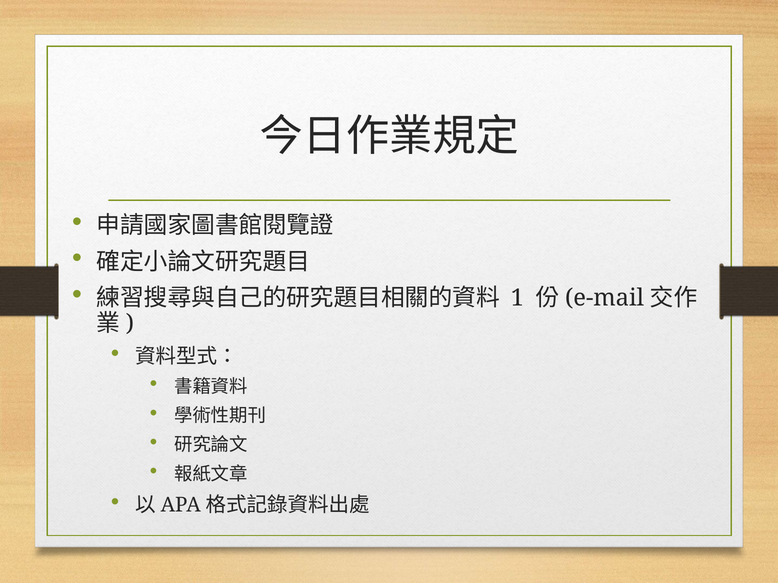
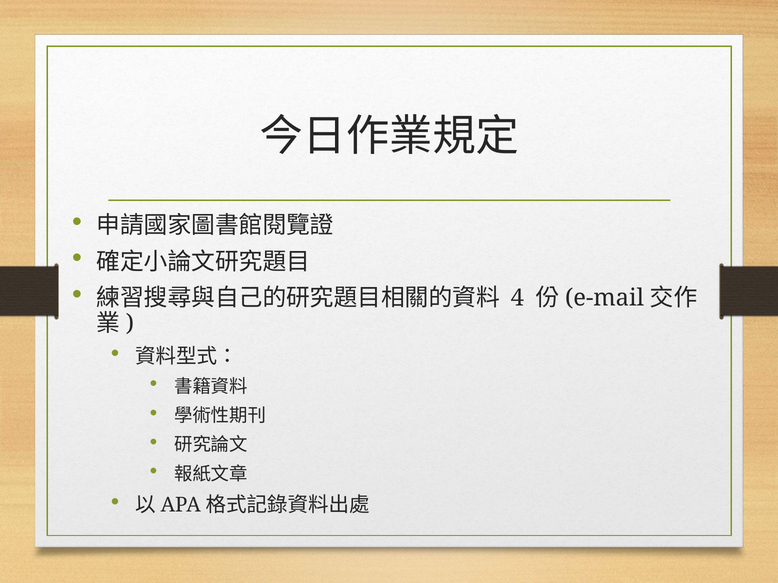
1: 1 -> 4 (517, 298)
